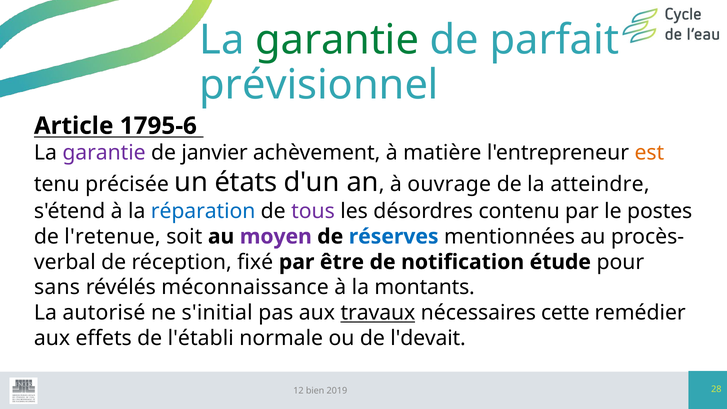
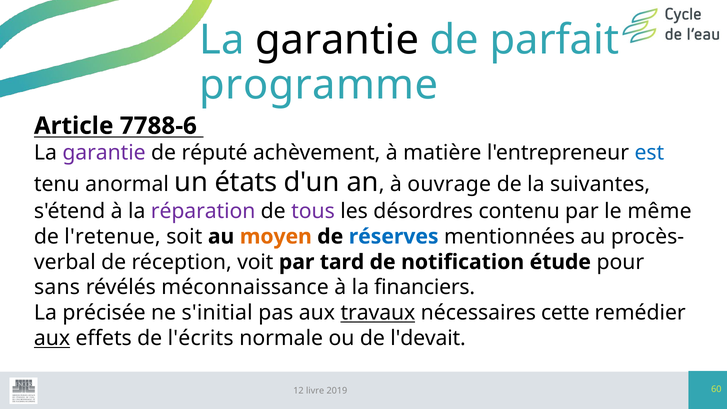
garantie colour: green -> black (337, 40)
prévisionnel: prévisionnel -> programme (319, 85)
1795-6: 1795-6 -> 7788-6 (158, 126)
janvier: janvier -> réputé (215, 153)
est colour: orange -> blue (649, 153)
précisée: précisée -> anormal (127, 184)
atteindre: atteindre -> suivantes (600, 184)
réparation colour: blue -> purple (203, 211)
postes: postes -> même (660, 211)
moyen colour: purple -> orange (276, 237)
fixé: fixé -> voit (255, 262)
être: être -> tard (342, 262)
montants: montants -> financiers (425, 287)
autorisé: autorisé -> précisée (104, 313)
aux underline: none -> present (52, 338)
l'établi: l'établi -> l'écrits (201, 338)
bien: bien -> livre (315, 391)
28: 28 -> 60 (716, 389)
